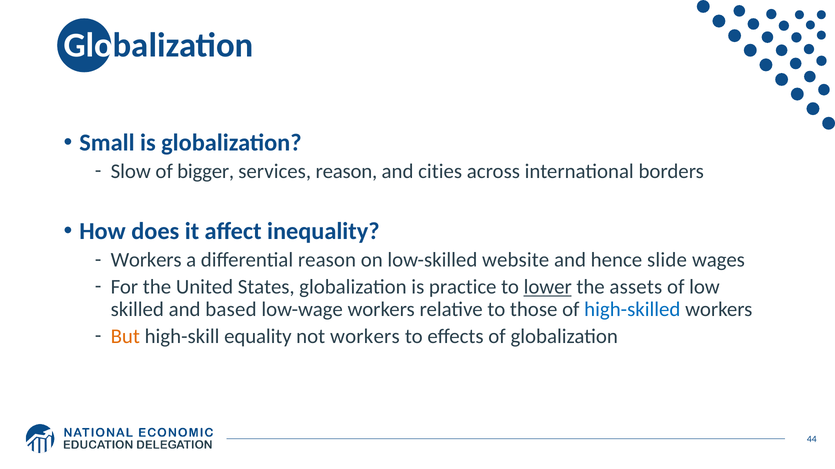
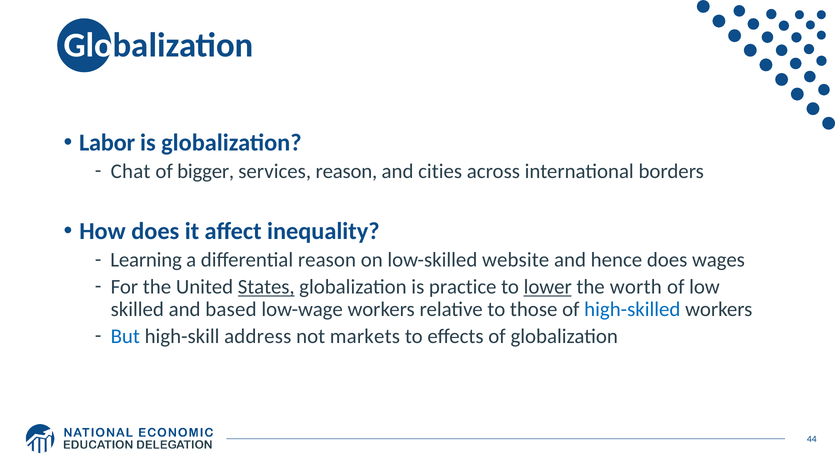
Small: Small -> Labor (107, 143)
Slow: Slow -> Chat (131, 172)
Workers: Workers -> Learning (146, 260)
hence slide: slide -> does (667, 260)
States underline: none -> present (266, 287)
assets: assets -> worth (636, 287)
But colour: orange -> blue (125, 337)
equality: equality -> address (258, 337)
not workers: workers -> markets (365, 337)
